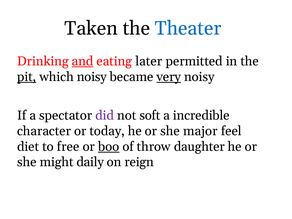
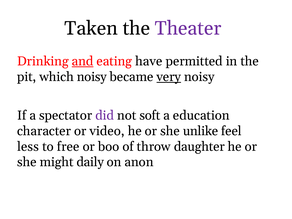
Theater colour: blue -> purple (188, 28)
later: later -> have (149, 61)
pit underline: present -> none (27, 77)
incredible: incredible -> education (201, 115)
today: today -> video (107, 131)
major: major -> unlike (200, 131)
diet: diet -> less (28, 147)
boo underline: present -> none (109, 147)
reign: reign -> anon (139, 162)
